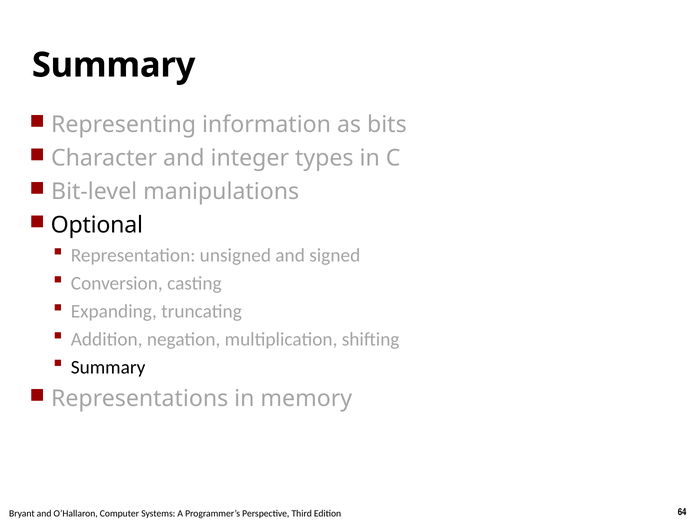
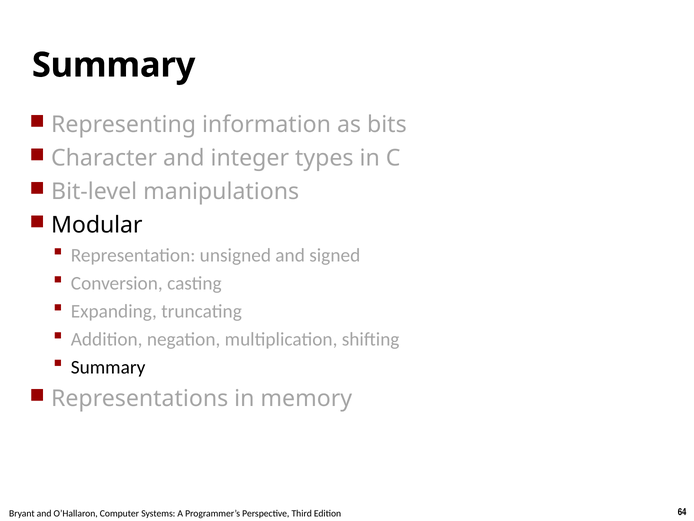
Optional: Optional -> Modular (97, 225)
